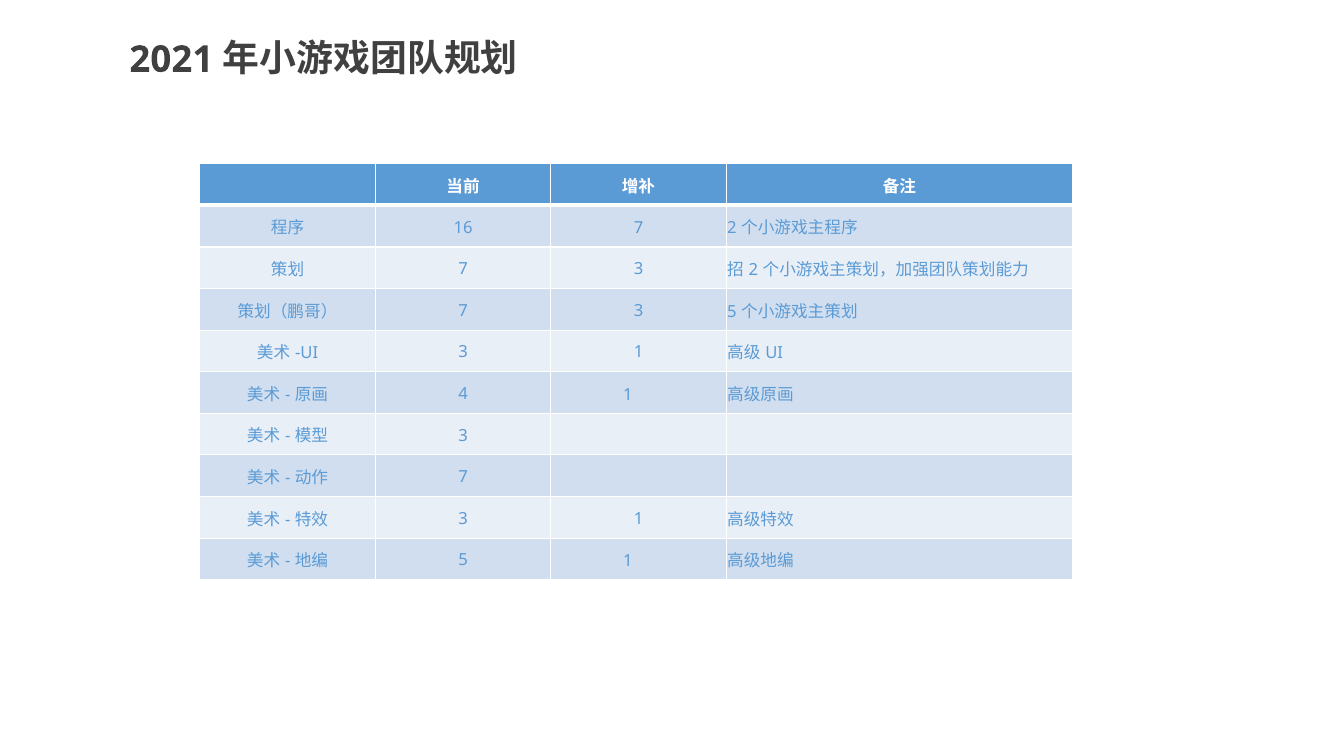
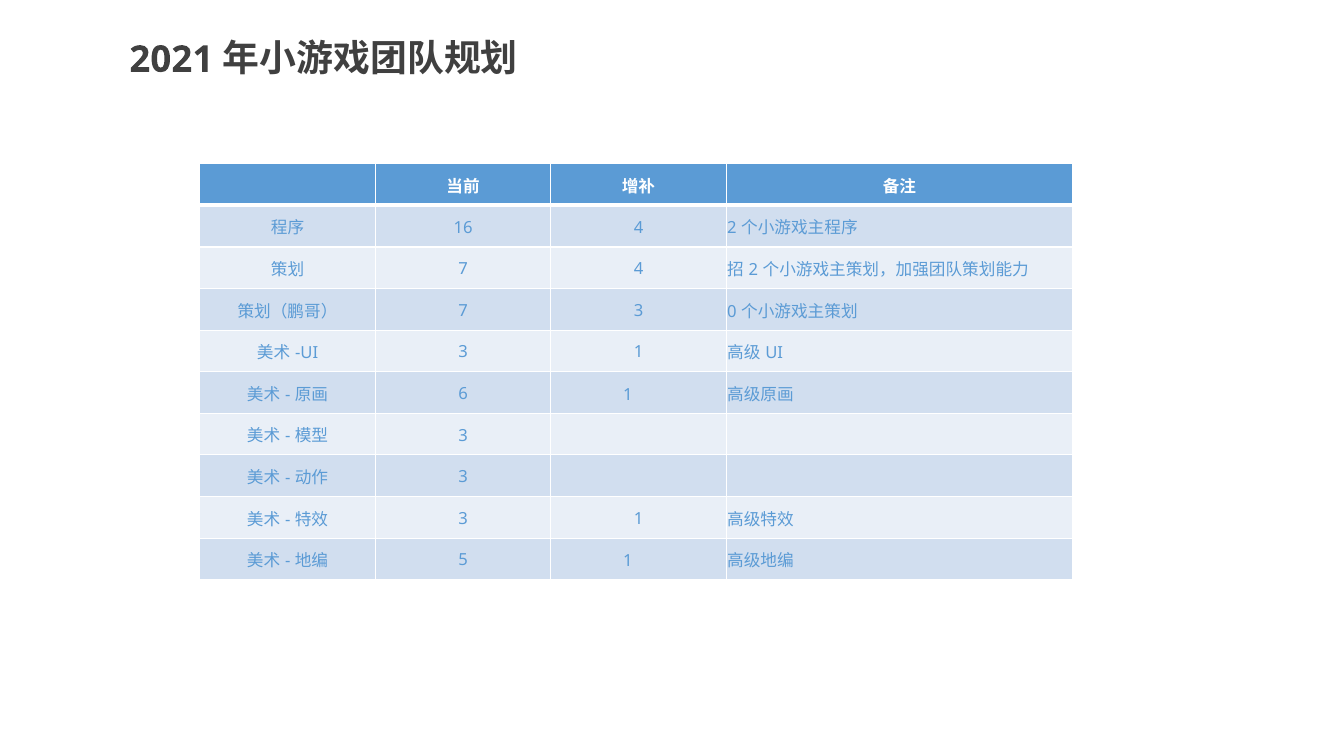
16 7: 7 -> 4 (639, 228)
3: 3 -> 4 (639, 269)
3 5: 5 -> 0 (732, 312)
4: 4 -> 6 (463, 394)
7: 7 -> 3 (463, 477)
